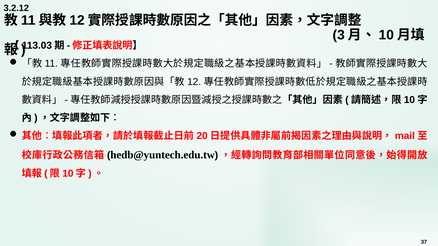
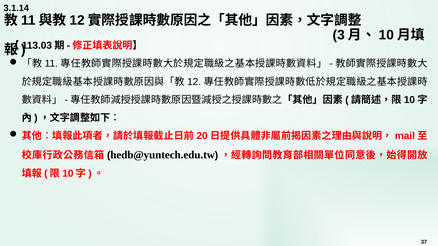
3.2.12: 3.2.12 -> 3.1.14 (16, 8)
